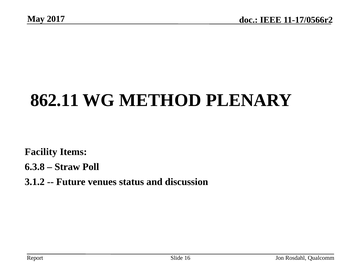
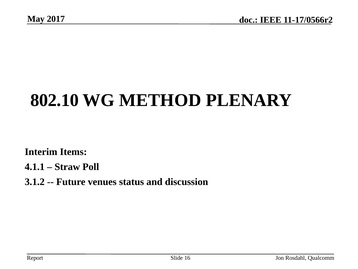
862.11: 862.11 -> 802.10 (55, 100)
Facility: Facility -> Interim (41, 152)
6.3.8: 6.3.8 -> 4.1.1 (35, 166)
